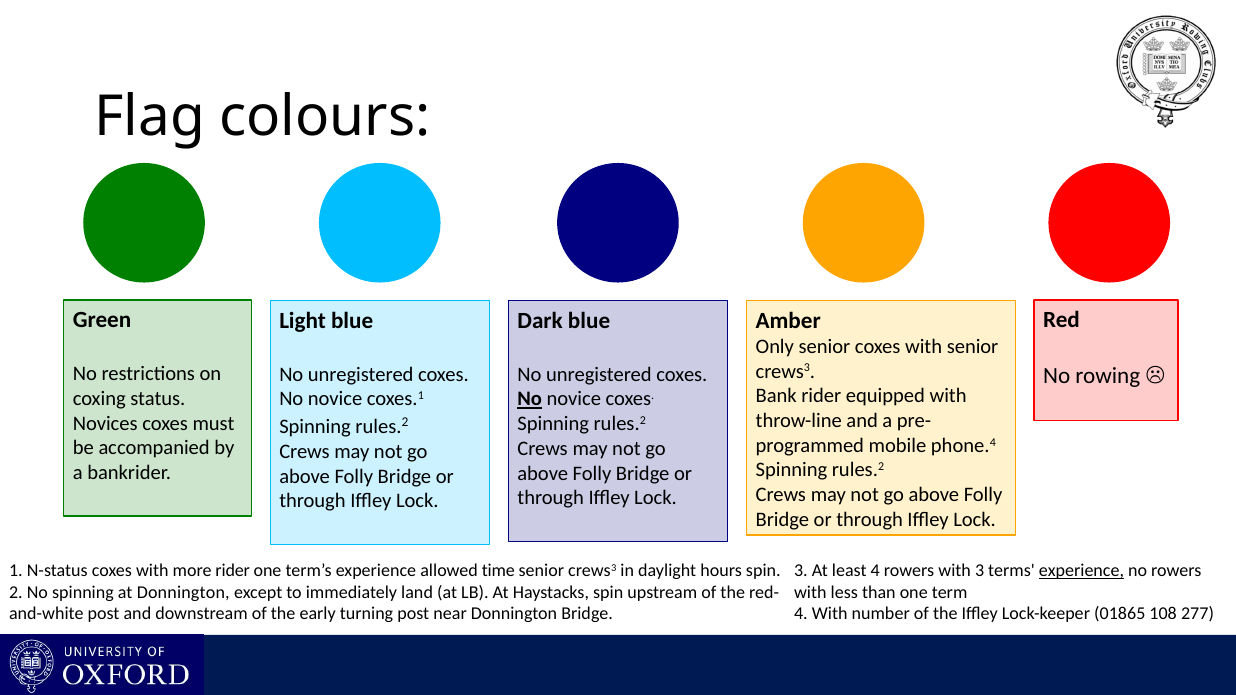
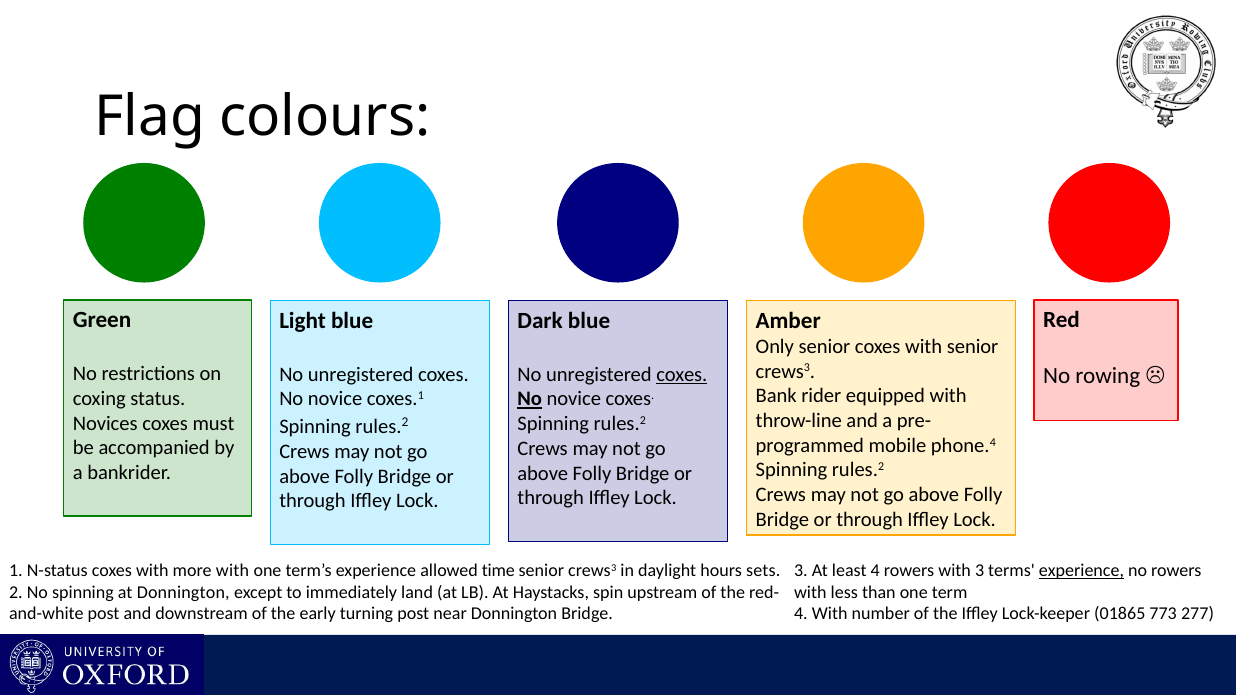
coxes underline: none -> present (682, 375)
more rider: rider -> with (232, 571)
hours spin: spin -> sets (763, 571)
108: 108 -> 773 (1163, 614)
